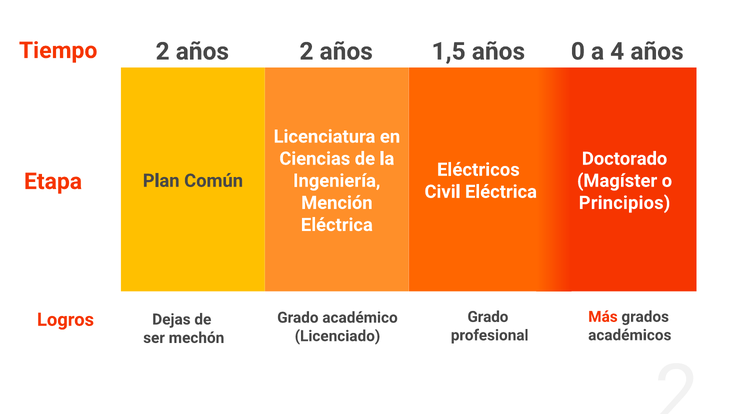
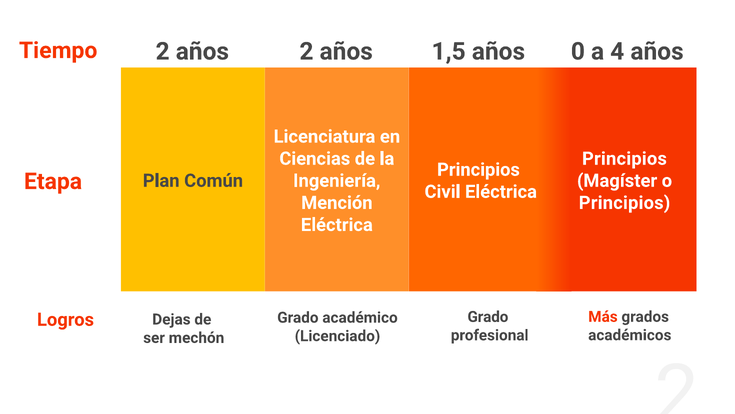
Doctorado: Doctorado -> Principios (624, 158)
Eléctricos: Eléctricos -> Principios (478, 169)
